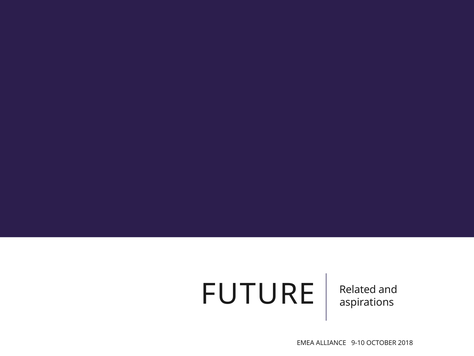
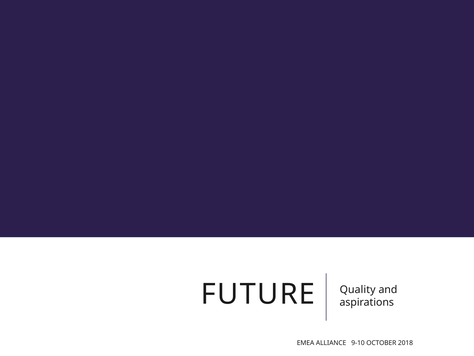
Related: Related -> Quality (358, 289)
